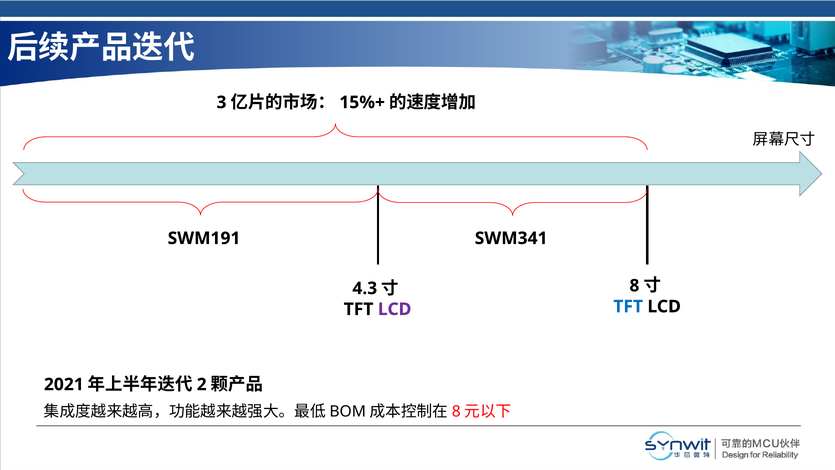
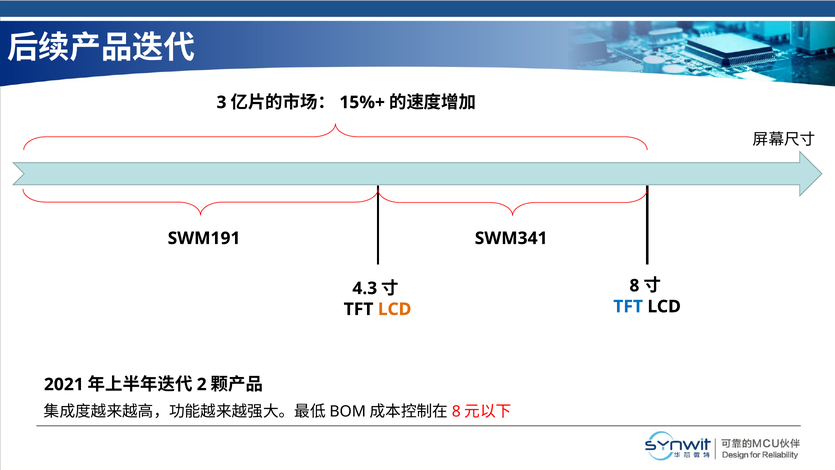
LCD colour: purple -> orange (395, 309)
